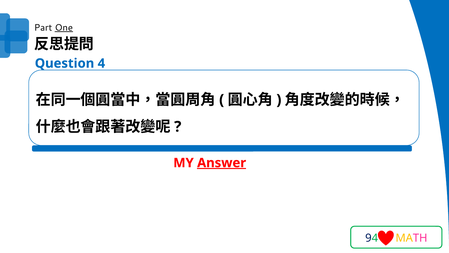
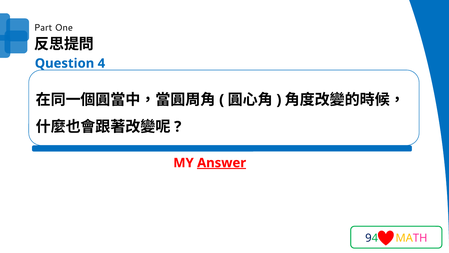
One underline: present -> none (64, 28)
